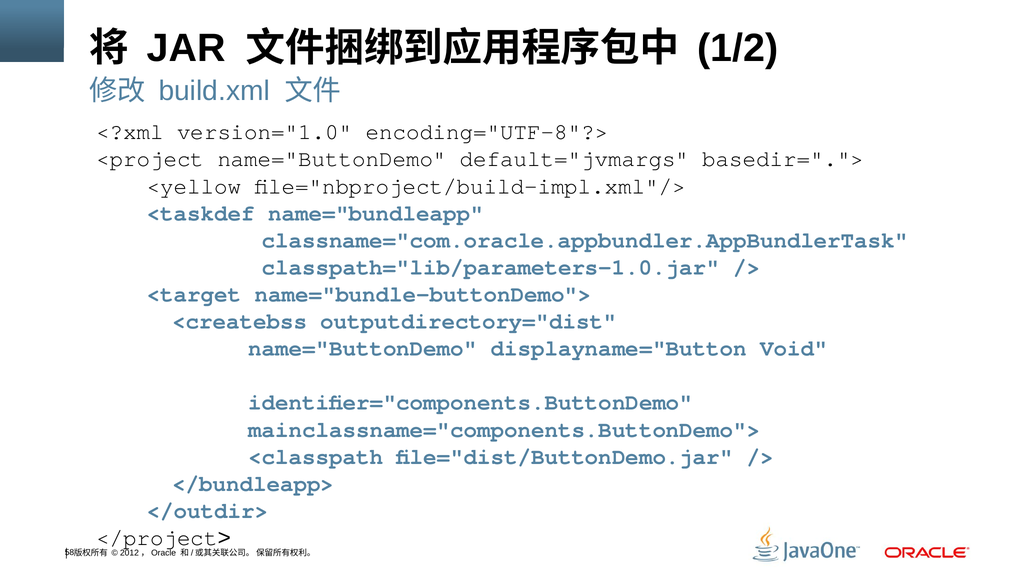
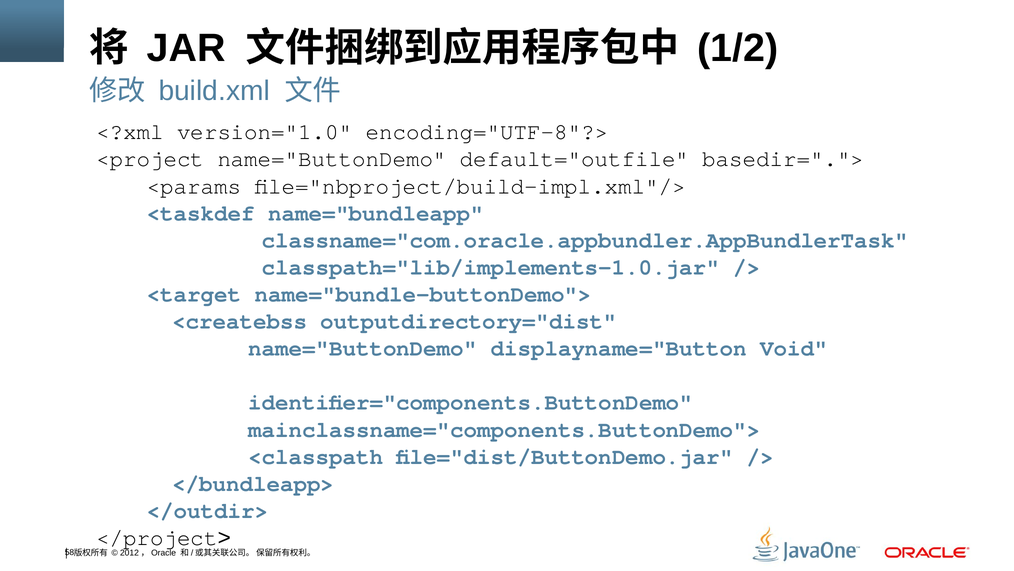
default="jvmargs: default="jvmargs -> default="outfile (574, 159)
<yellow: <yellow -> <params (194, 186)
classpath="lib/parameters-1.0.jar: classpath="lib/parameters-1.0.jar -> classpath="lib/implements-1.0.jar (491, 267)
